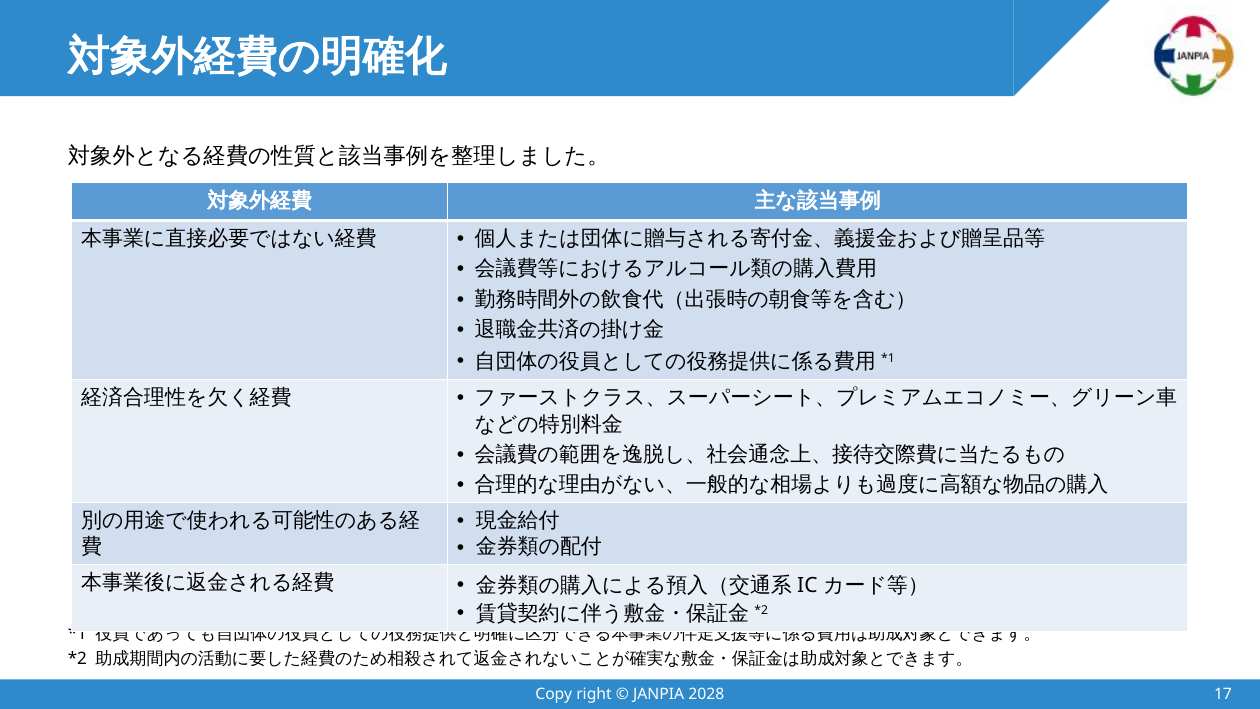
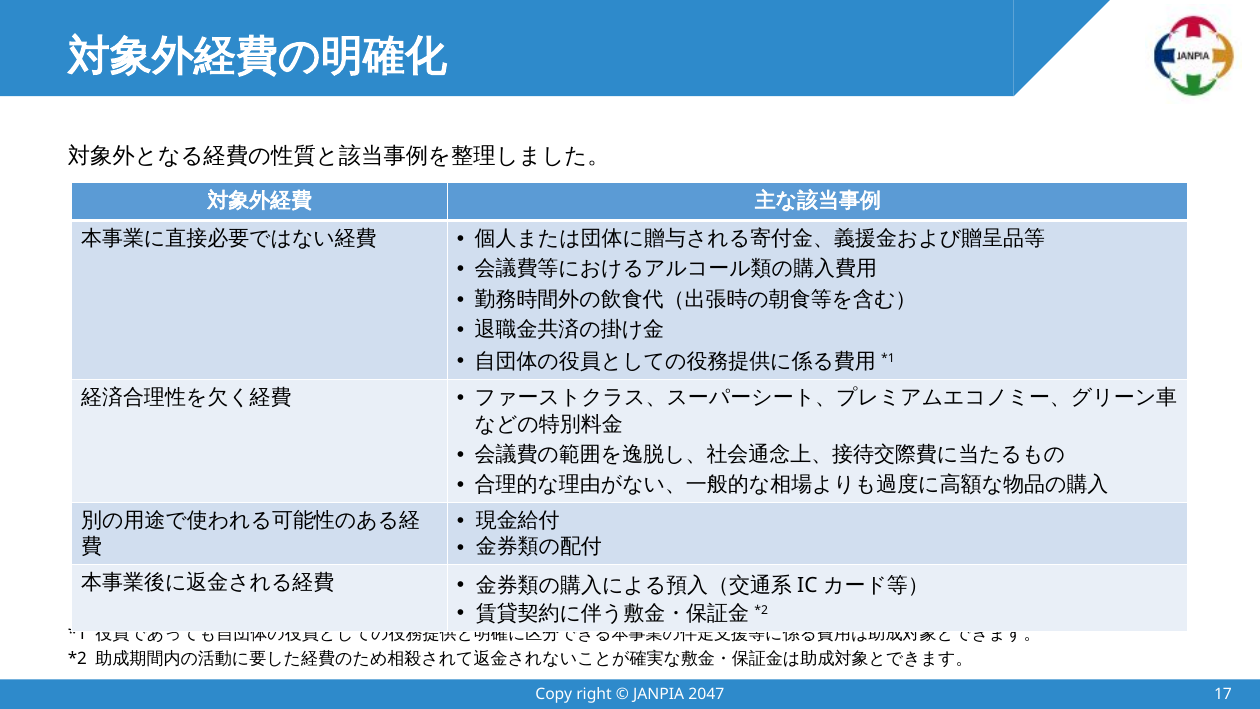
2028: 2028 -> 2047 (706, 694)
